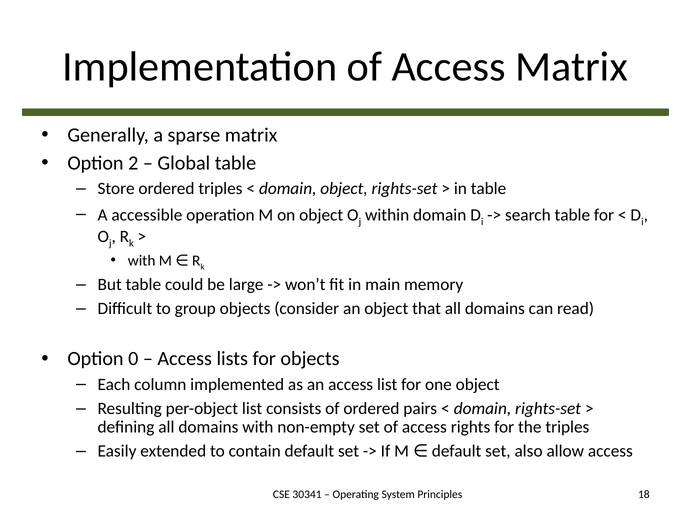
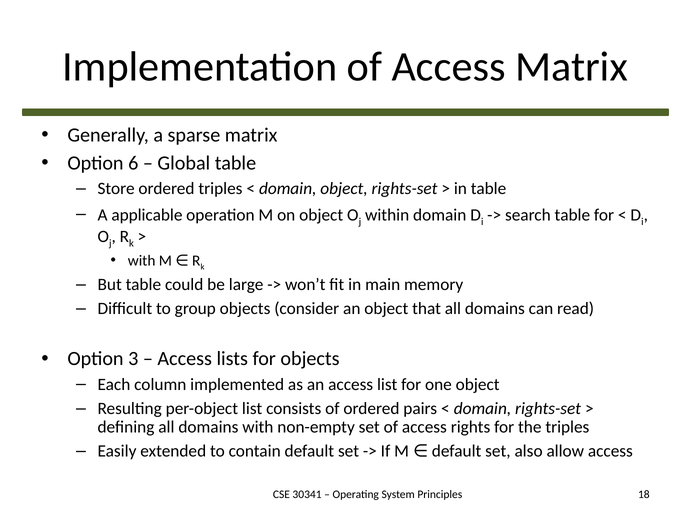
2: 2 -> 6 (133, 163)
accessible: accessible -> applicable (147, 215)
0: 0 -> 3 (133, 359)
